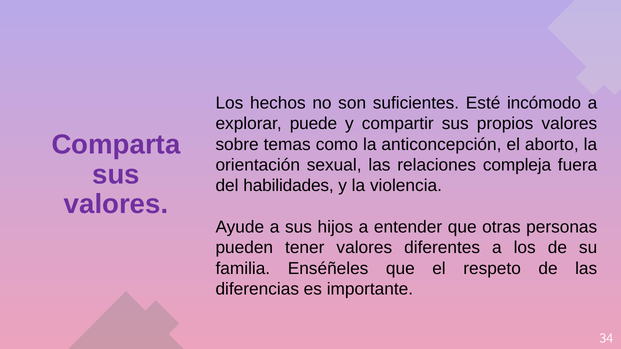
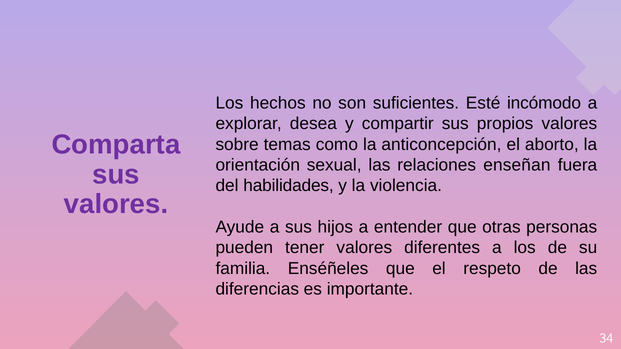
puede: puede -> desea (313, 124)
compleja: compleja -> enseñan (517, 165)
